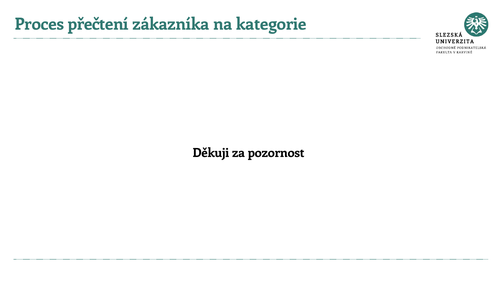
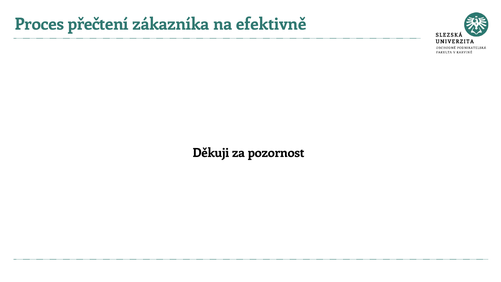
kategorie: kategorie -> efektivně (271, 24)
